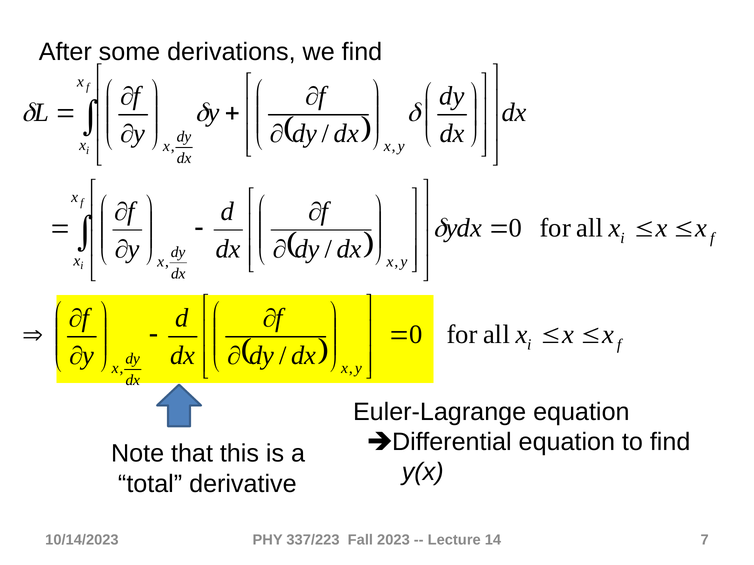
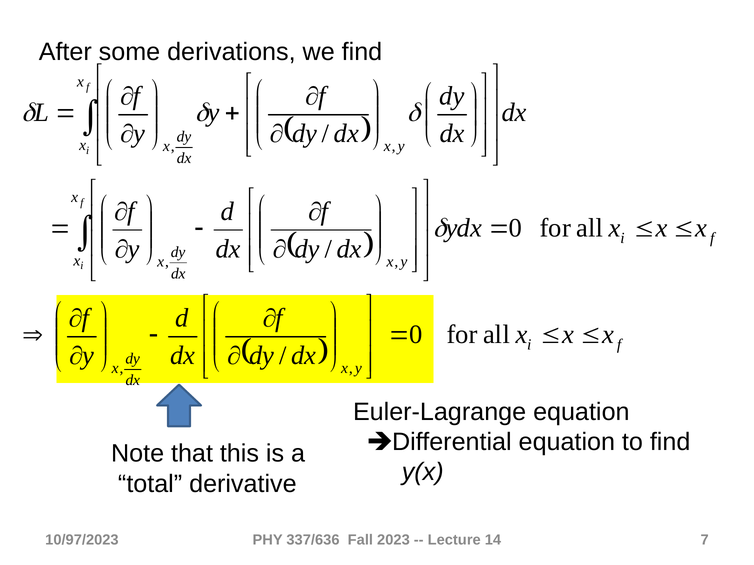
10/14/2023: 10/14/2023 -> 10/97/2023 (82, 540)
337/223: 337/223 -> 337/636 (313, 540)
